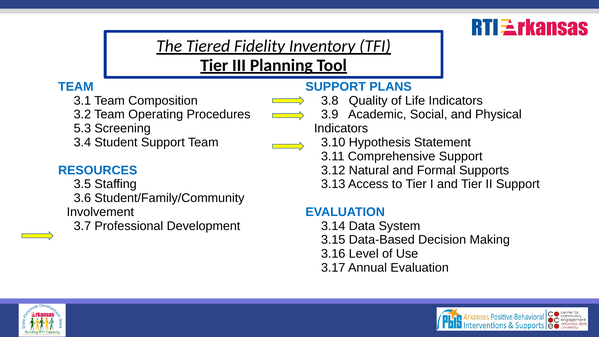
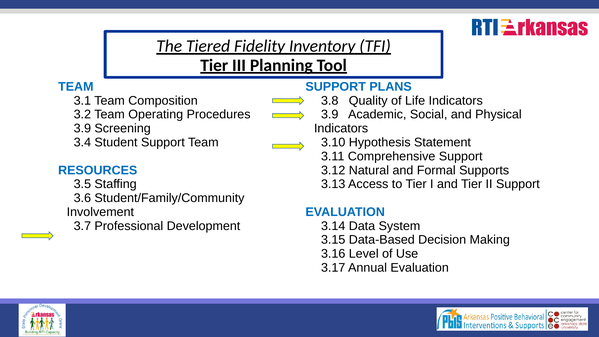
5.3: 5.3 -> 3.9 (82, 128)
